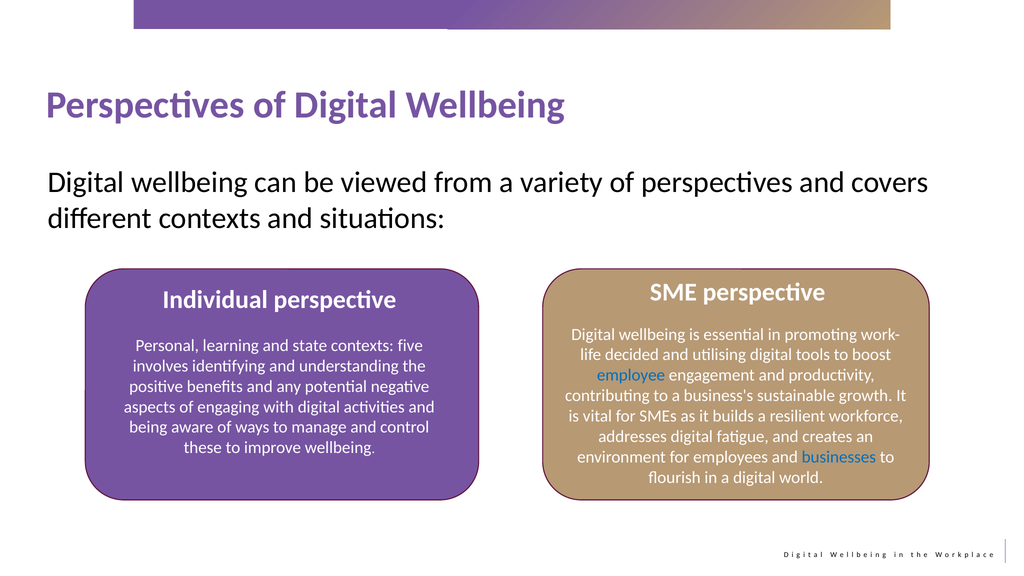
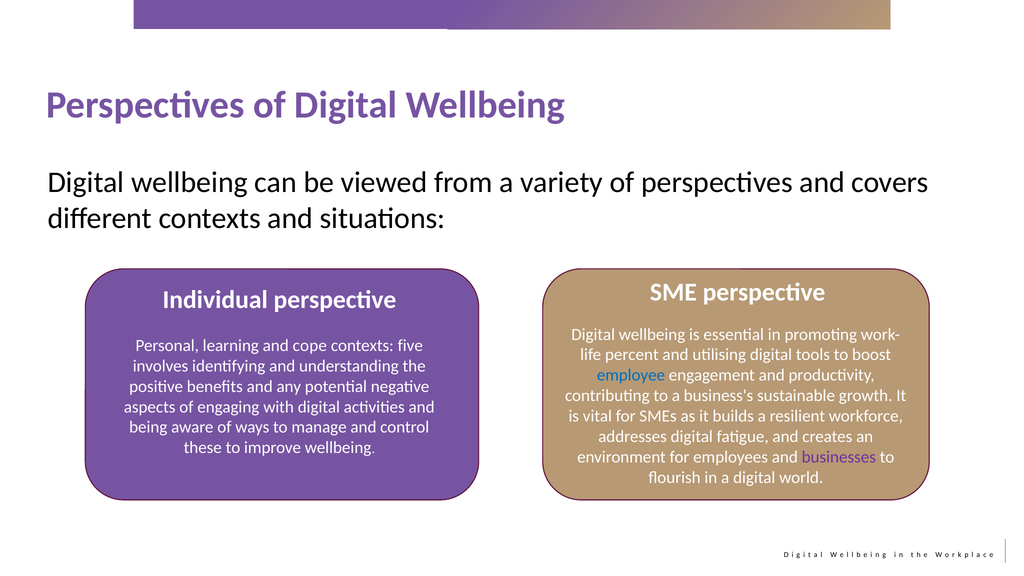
state: state -> cope (310, 345)
decided: decided -> percent (632, 355)
businesses colour: blue -> purple (839, 457)
